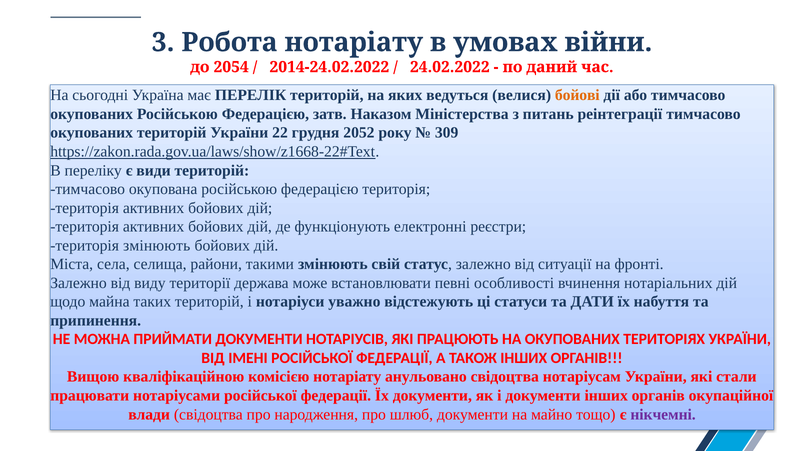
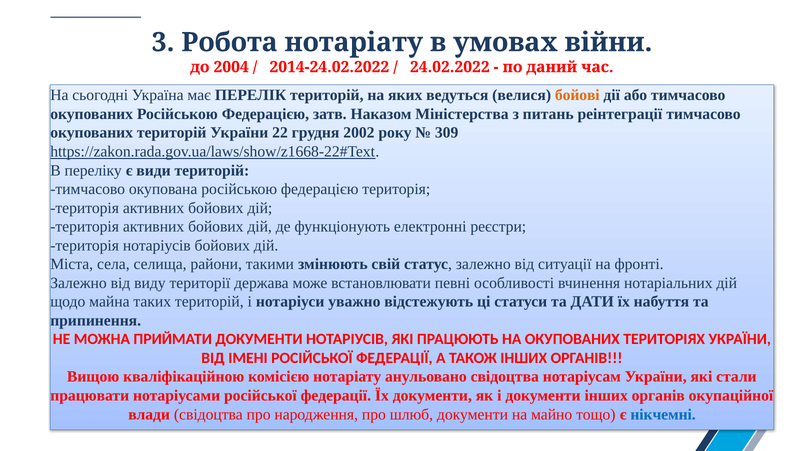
2054: 2054 -> 2004 (231, 67)
2052: 2052 -> 2002 (359, 133)
територія змінюють: змінюють -> нотаріусів (157, 245)
нікчемні colour: purple -> blue (663, 414)
